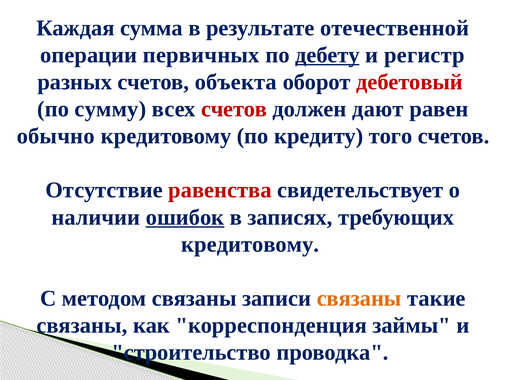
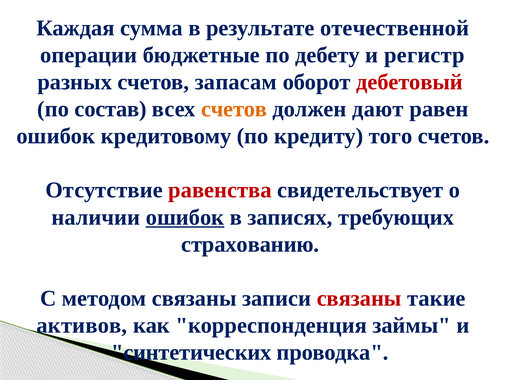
первичных: первичных -> бюджетные (201, 55)
дебету underline: present -> none (327, 55)
объекта: объекта -> запасам (236, 82)
сумму: сумму -> состав (111, 109)
счетов colour: red -> orange (234, 109)
обычно: обычно -> ошибок (56, 136)
кредитовому: кредитовому -> страхованию (250, 244)
связаны colour: orange -> red (359, 298)
связаны: связаны -> активов (82, 325)
строительство: строительство -> синтетических (191, 352)
